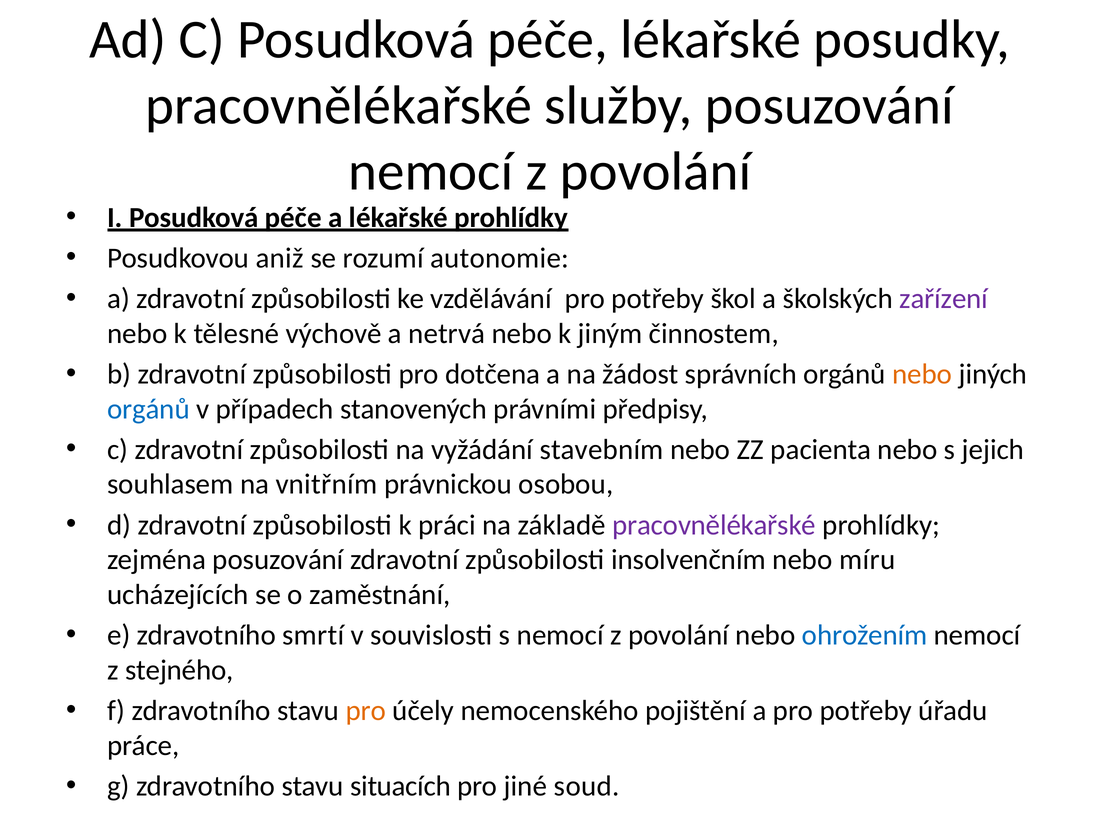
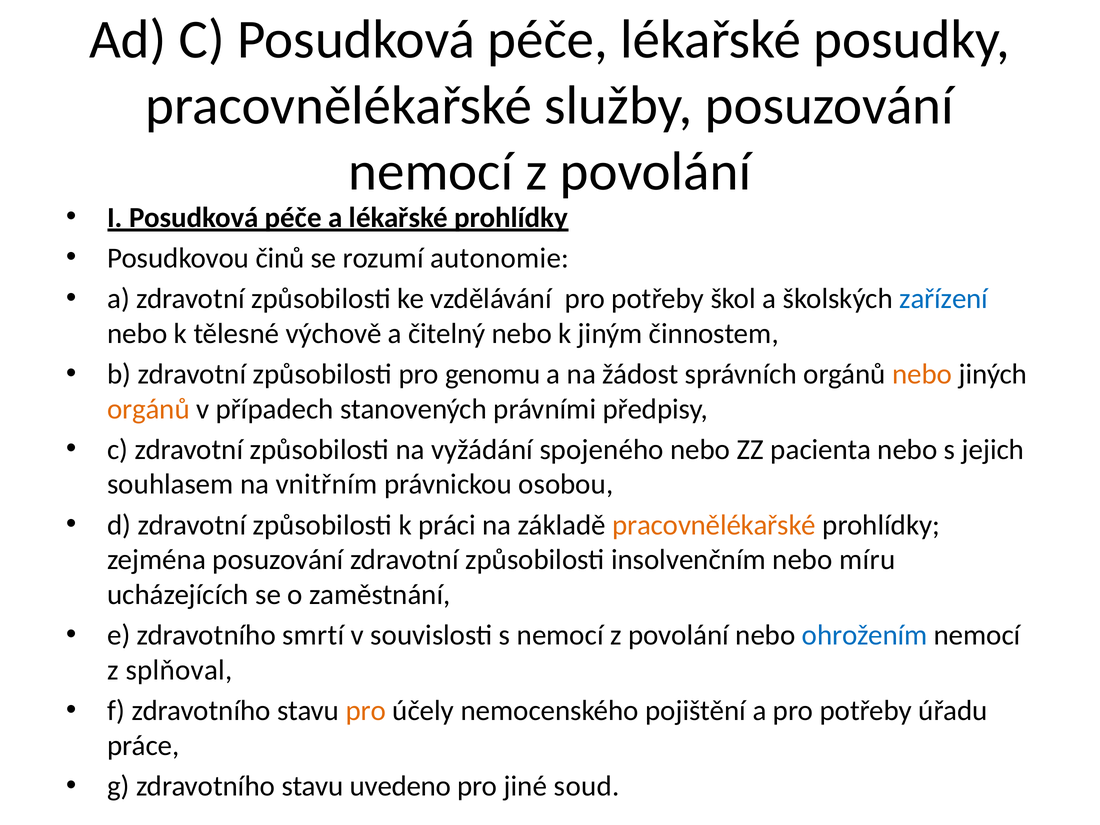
aniž: aniž -> činů (280, 258)
zařízení colour: purple -> blue (944, 299)
netrvá: netrvá -> čitelný (447, 334)
dotčena: dotčena -> genomu (493, 374)
orgánů colour: blue -> orange (149, 409)
stavebním: stavebním -> spojeného (602, 450)
pracovnělékařské colour: purple -> orange (714, 525)
stejného: stejného -> splňoval (179, 670)
situacích: situacích -> uvedeno (401, 786)
